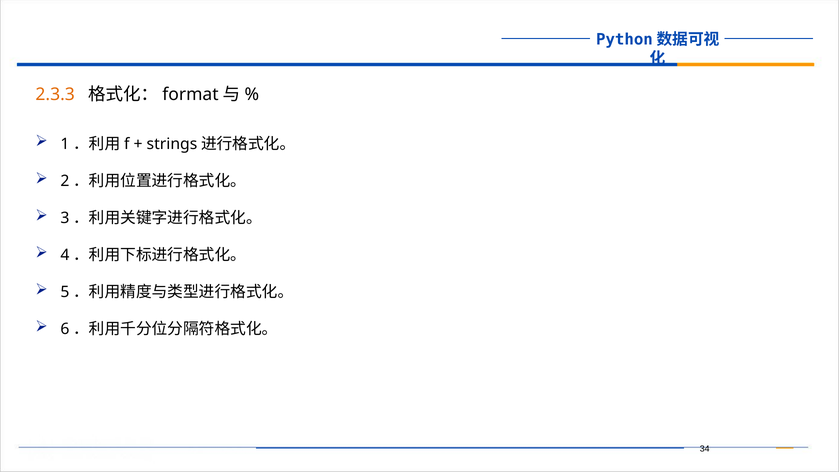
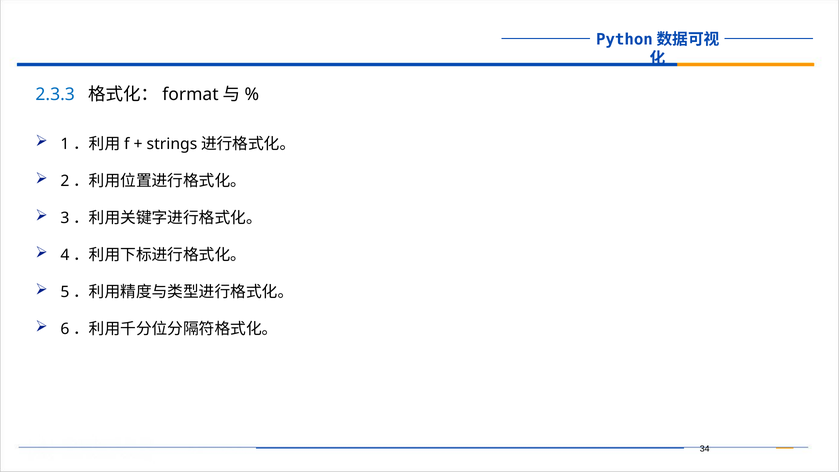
2.3.3 colour: orange -> blue (55, 94)
